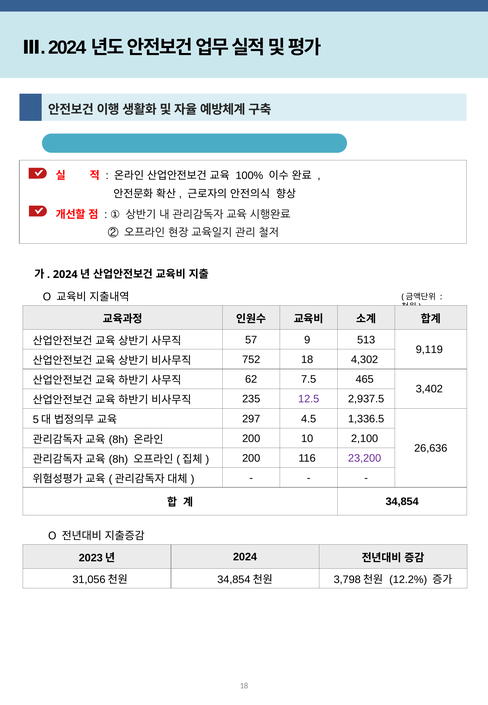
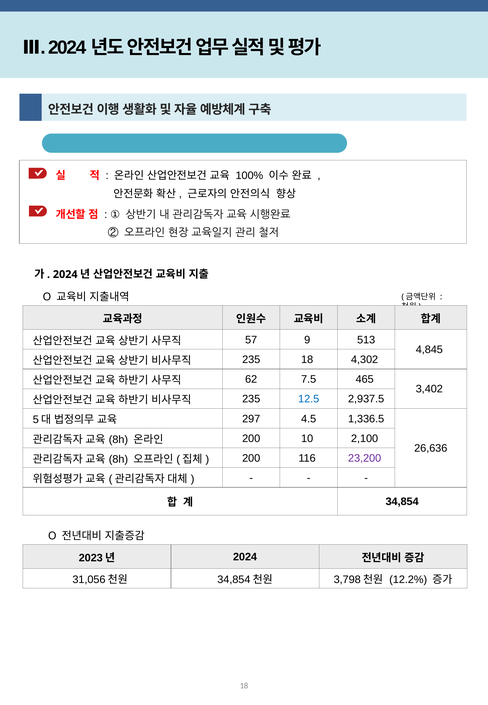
9,119: 9,119 -> 4,845 (429, 349)
752: 752 -> 235 (251, 360)
12.5 colour: purple -> blue (309, 399)
